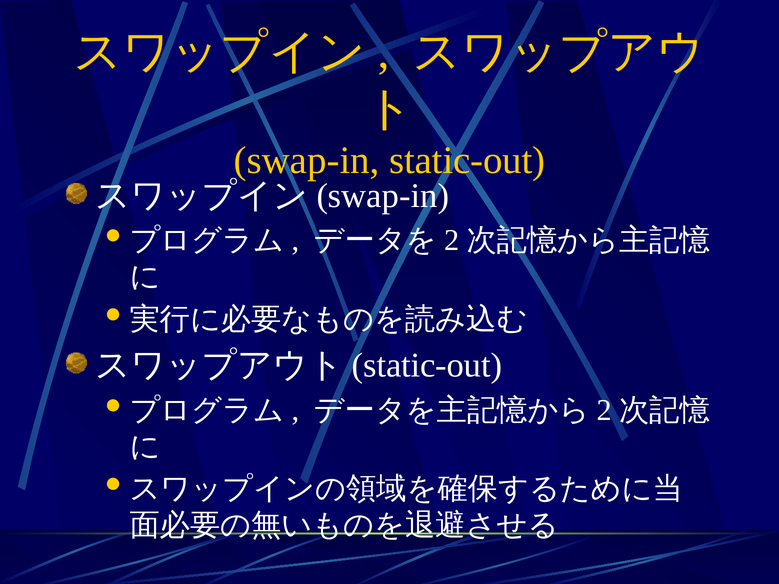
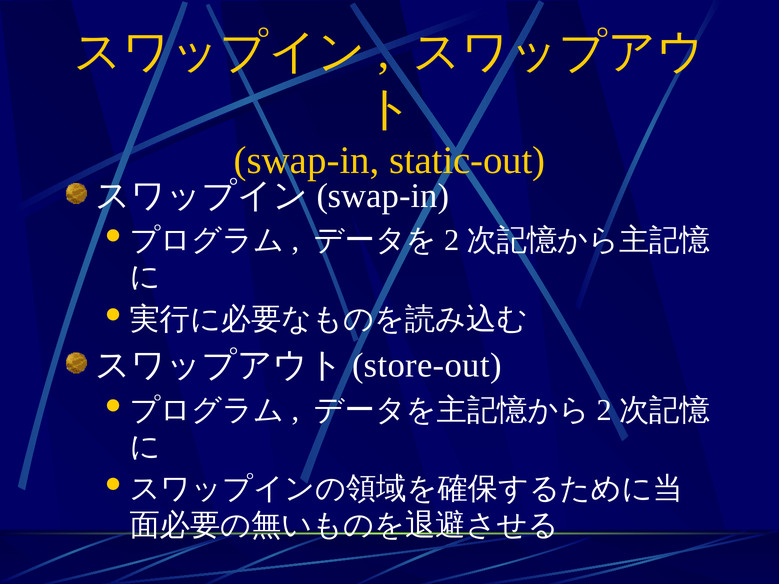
static-out: static-out -> store-out (427, 366)
